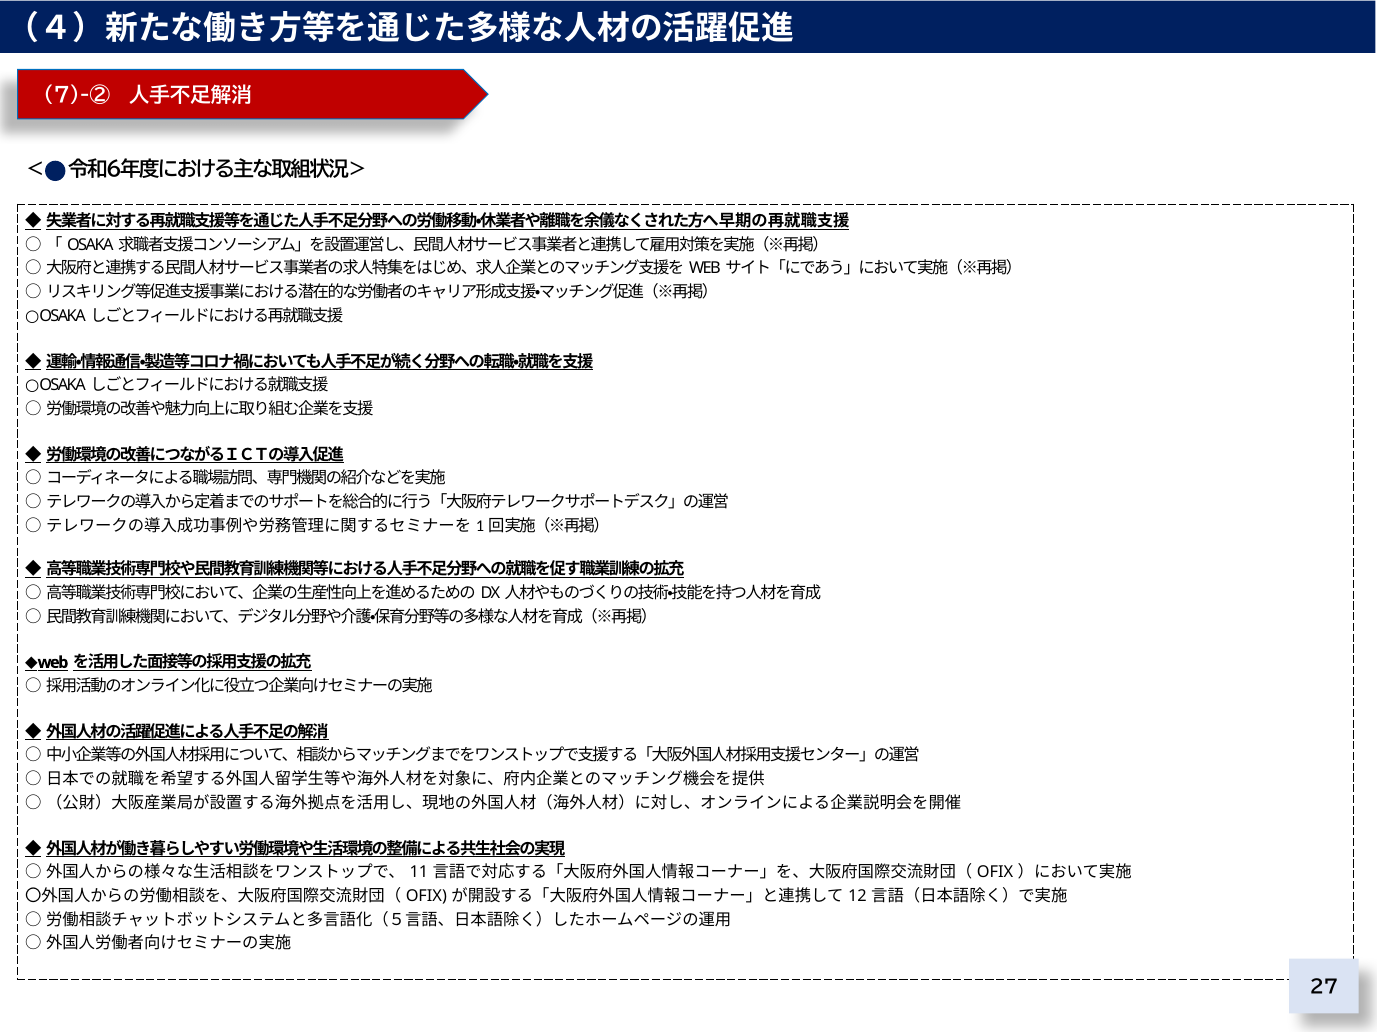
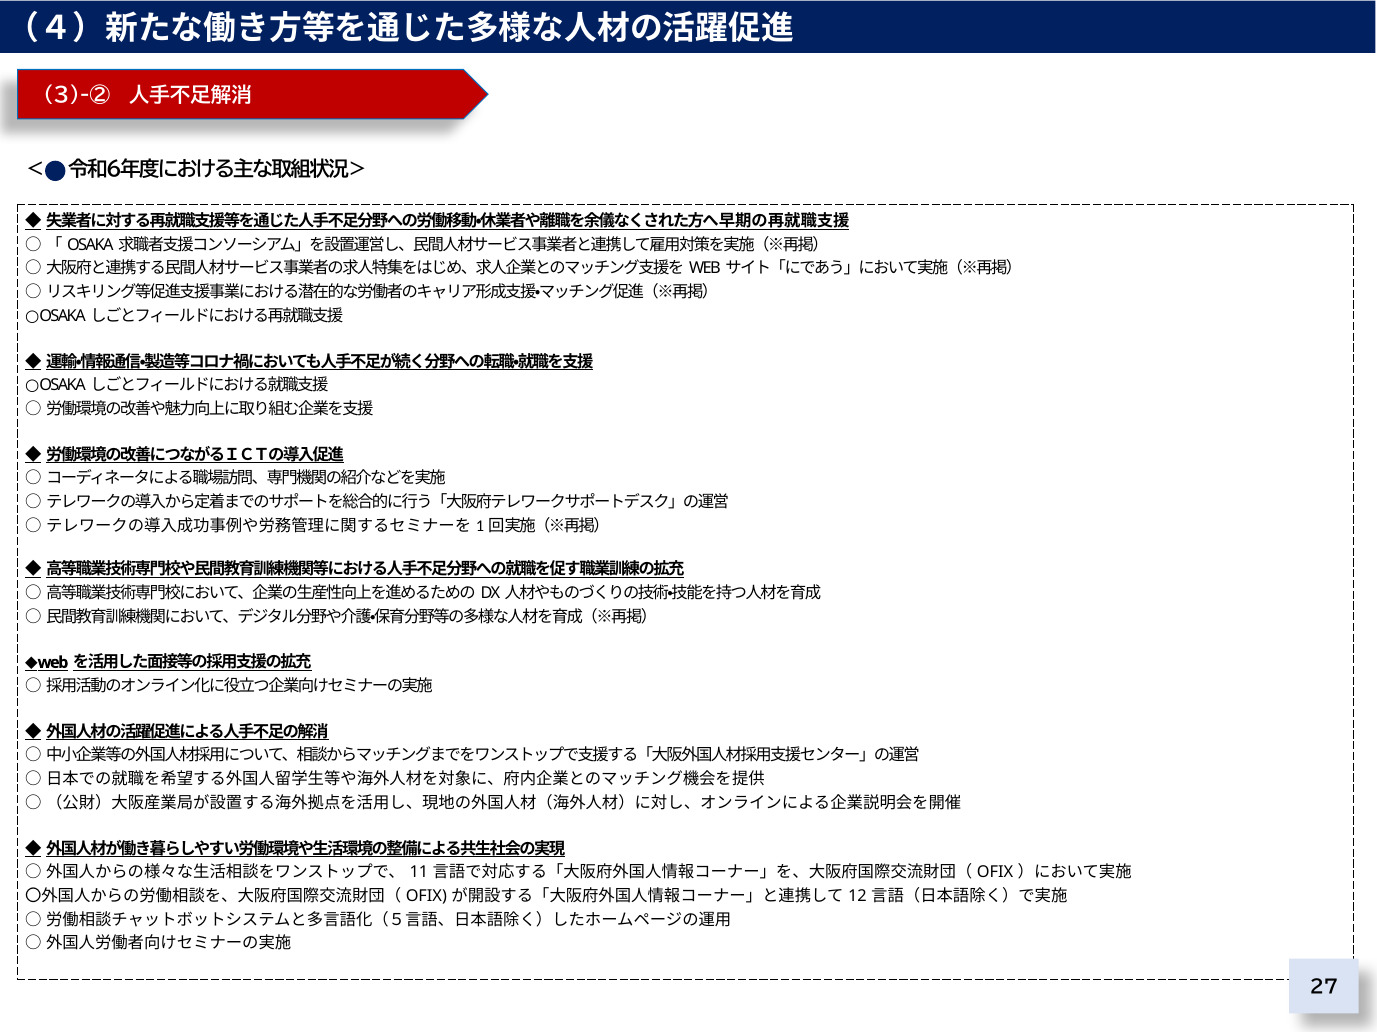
7)-②: 7)-② -> 3)-② (77, 96)
